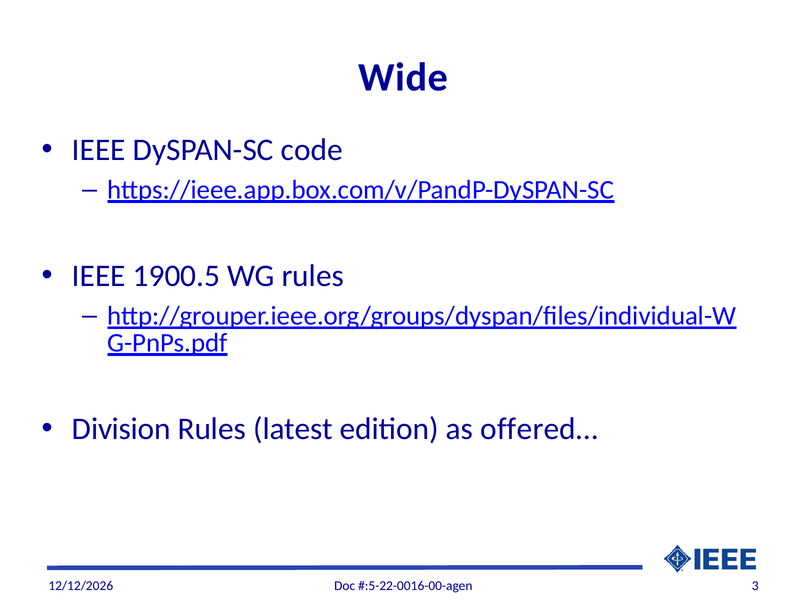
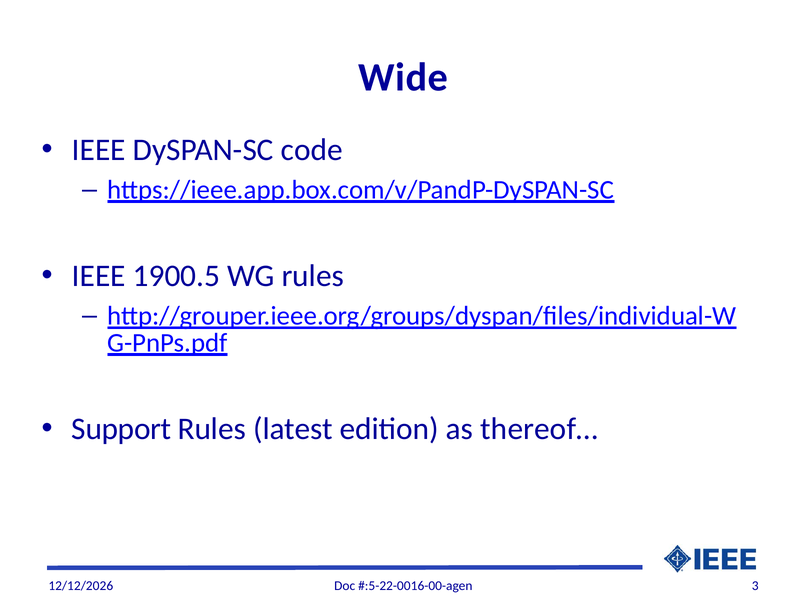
Division: Division -> Support (121, 429)
offered…: offered… -> thereof… (539, 429)
